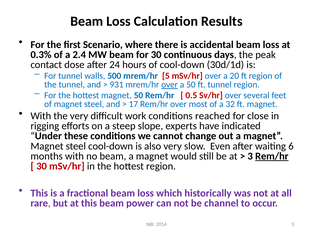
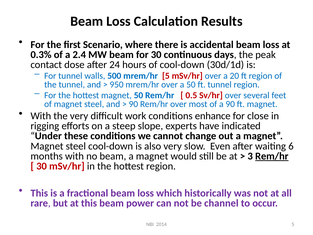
931: 931 -> 950 (117, 85)
over underline: present -> none (170, 85)
17: 17 -> 90 (133, 104)
a 32: 32 -> 90 (230, 104)
reached: reached -> enhance (213, 116)
